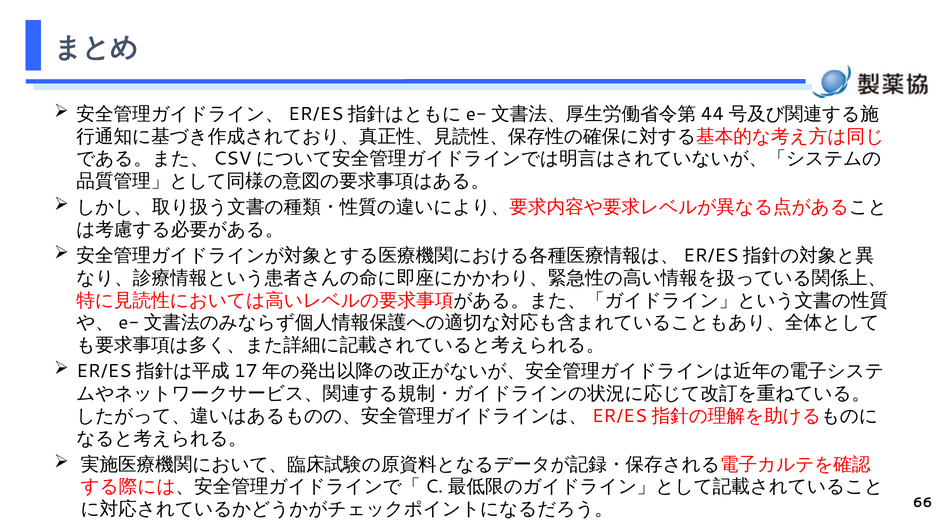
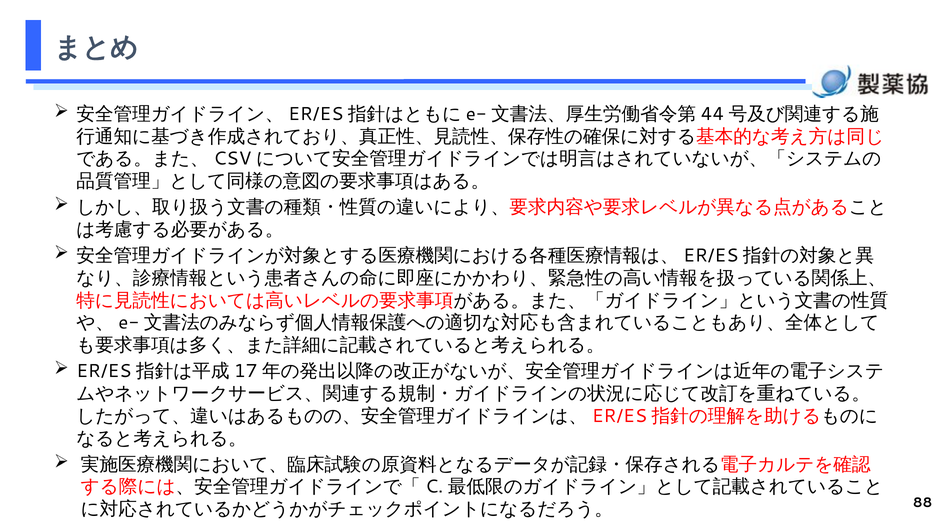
66: 66 -> 88 (923, 503)
